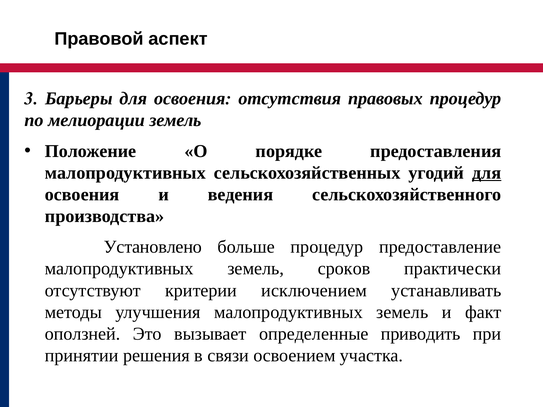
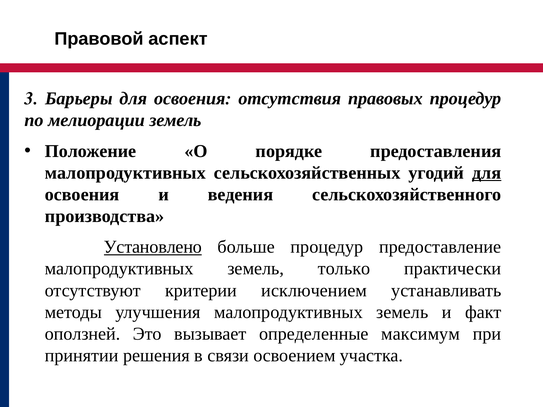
Установлено underline: none -> present (153, 247)
сроков: сроков -> только (344, 269)
приводить: приводить -> максимум (421, 334)
